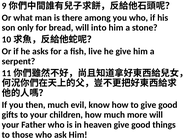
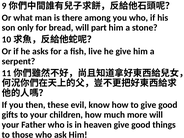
into: into -> part (99, 28)
then much: much -> these (58, 105)
